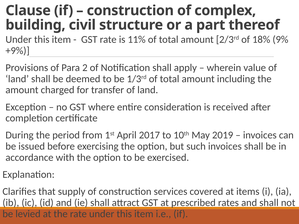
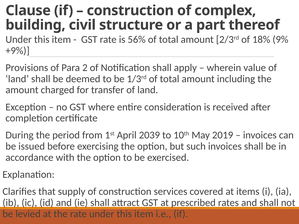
11%: 11% -> 56% (137, 39)
2017: 2017 -> 2039 (149, 135)
